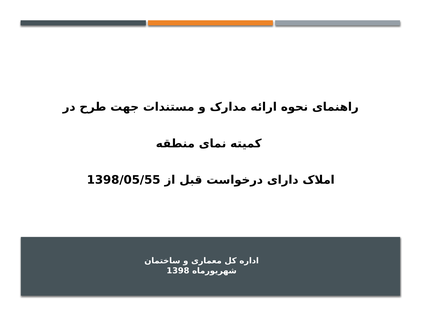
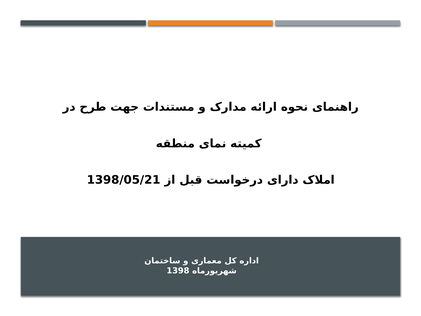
1398/05/55: 1398/05/55 -> 1398/05/21 (124, 180)
